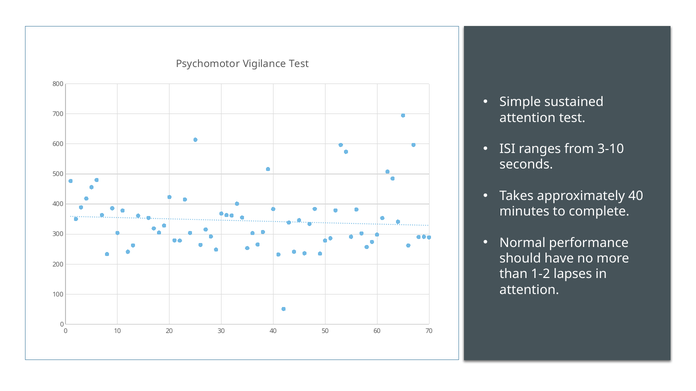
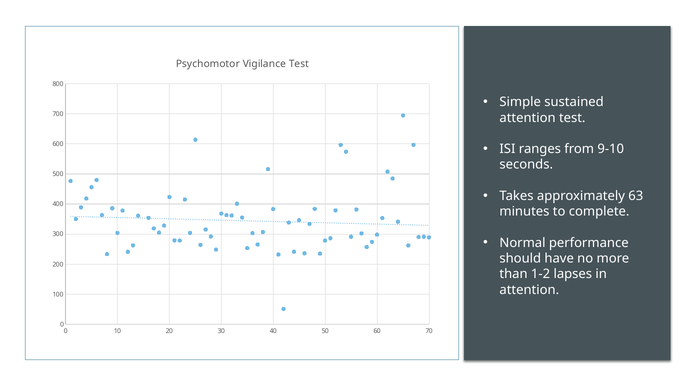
3-10: 3-10 -> 9-10 (611, 149)
approximately 40: 40 -> 63 (636, 196)
